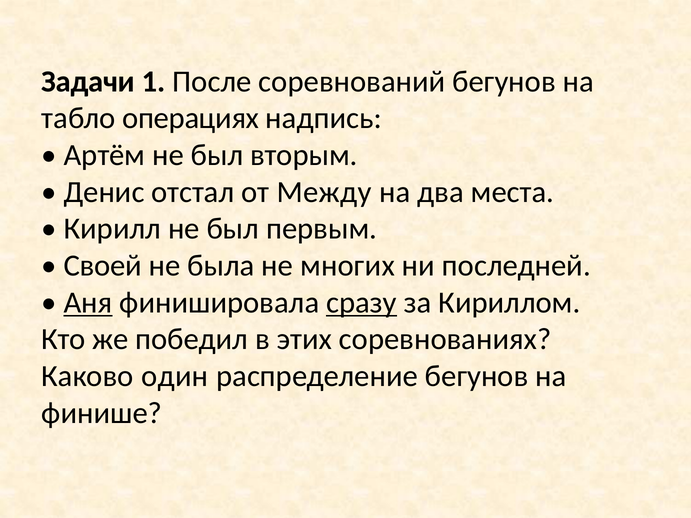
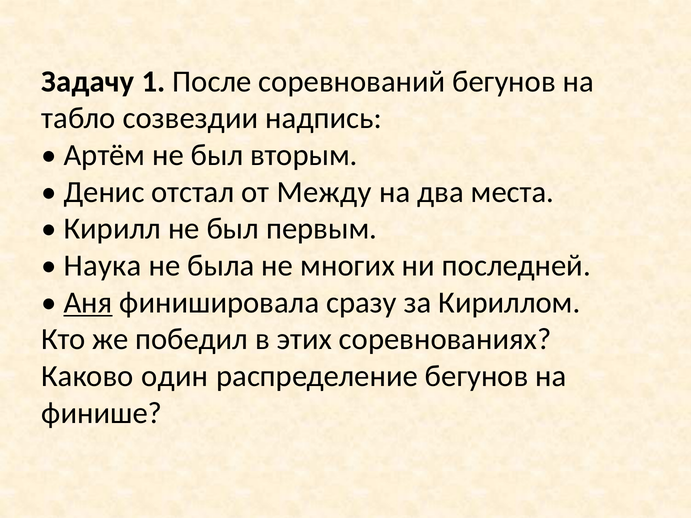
Задачи: Задачи -> Задачу (88, 81)
операциях: операциях -> созвездии (190, 118)
Своей: Своей -> Наука (103, 266)
сразу underline: present -> none (362, 303)
